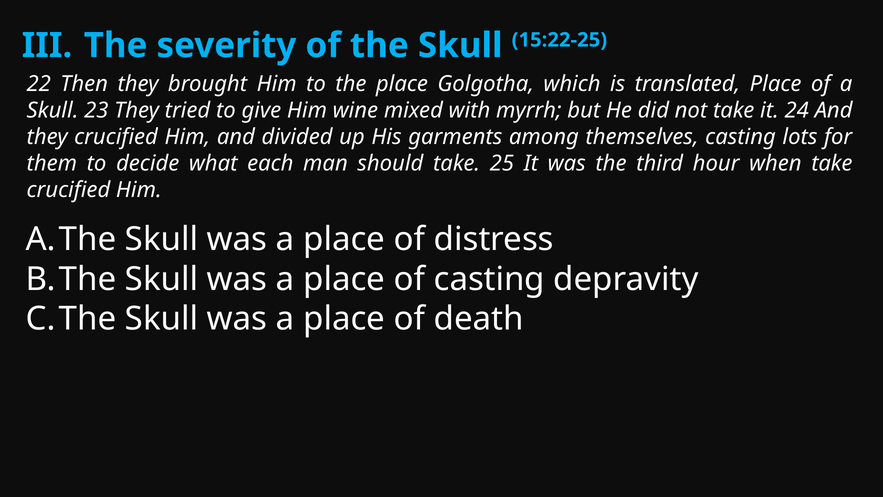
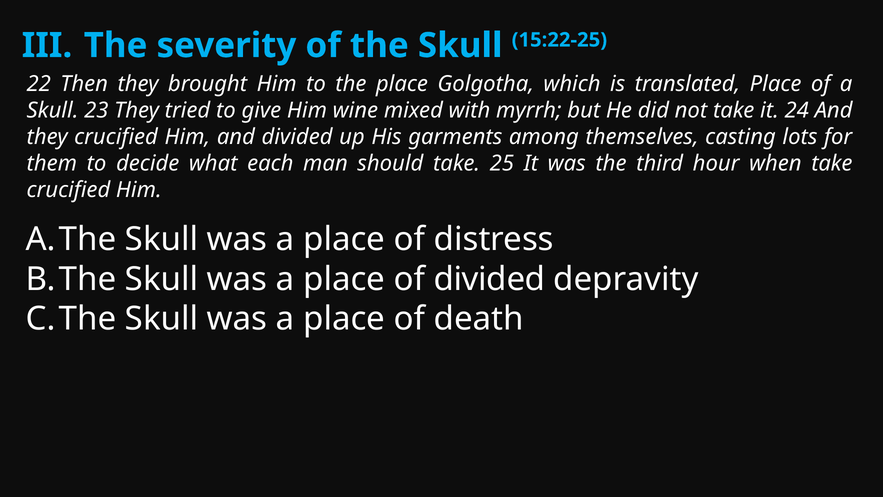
of casting: casting -> divided (489, 279)
